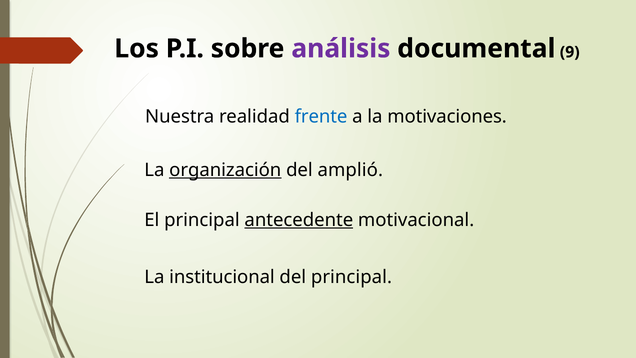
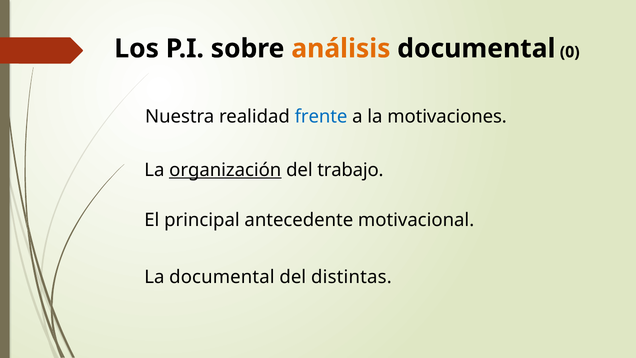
análisis colour: purple -> orange (341, 49)
9: 9 -> 0 (570, 52)
amplió: amplió -> trabajo (350, 170)
antecedente underline: present -> none (299, 220)
La institucional: institucional -> documental (222, 277)
del principal: principal -> distintas (351, 277)
